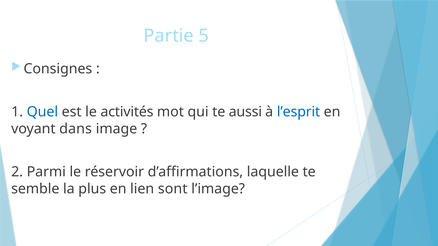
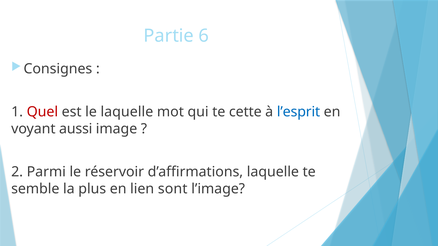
5: 5 -> 6 (204, 36)
Quel colour: blue -> red (42, 112)
le activités: activités -> laquelle (127, 112)
aussi: aussi -> cette (245, 112)
dans: dans -> aussi (76, 129)
